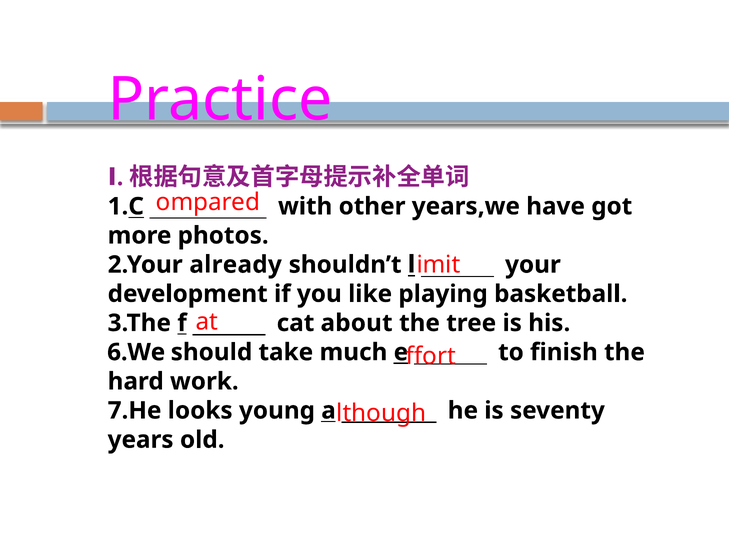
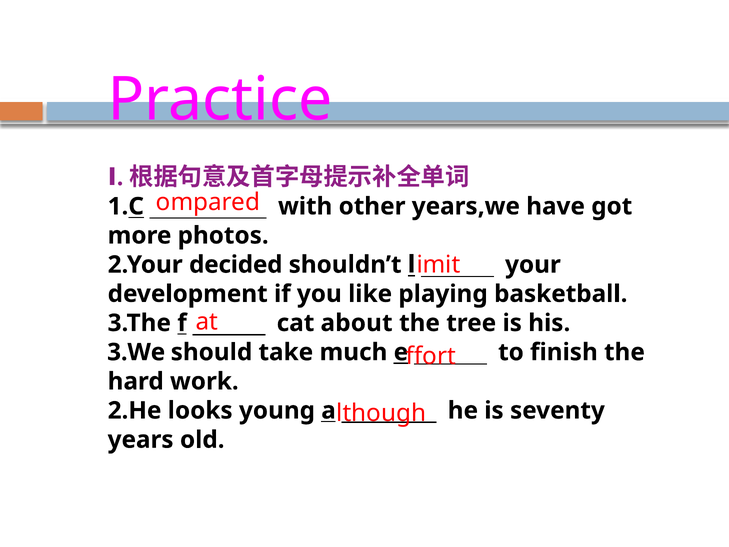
already: already -> decided (236, 265)
6.We: 6.We -> 3.We (136, 352)
7.He: 7.He -> 2.He (135, 410)
